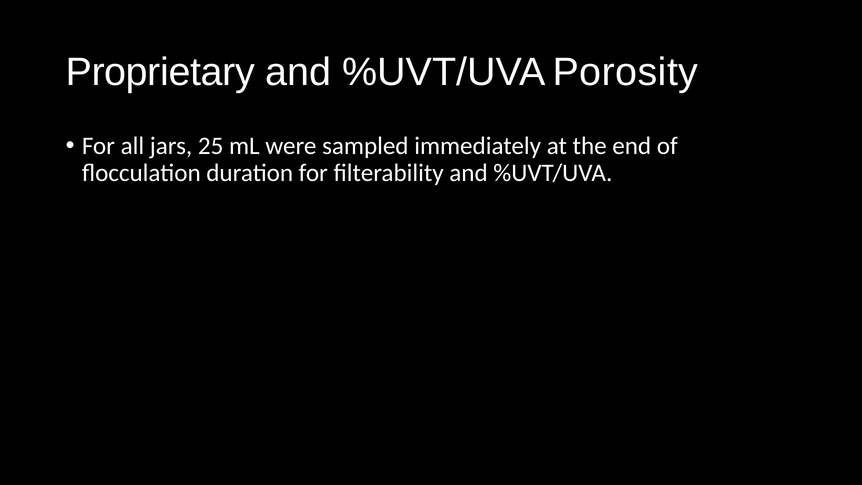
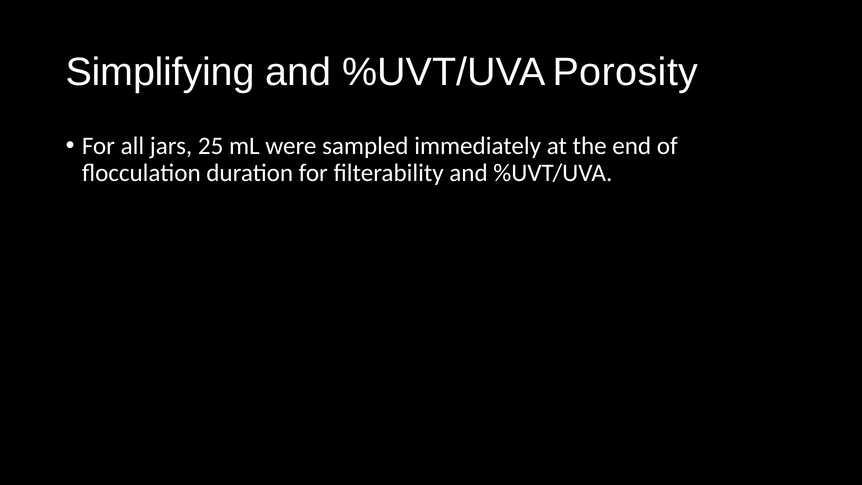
Proprietary: Proprietary -> Simplifying (160, 72)
